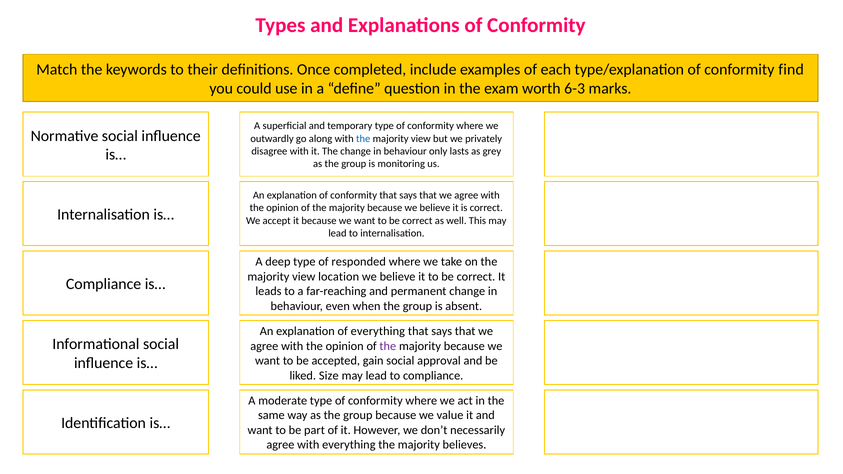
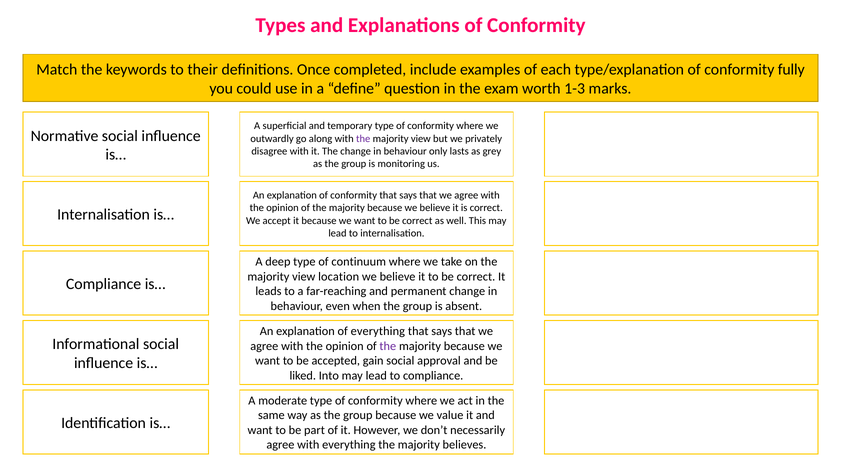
find: find -> fully (791, 70)
6-3: 6-3 -> 1-3 (575, 88)
the colour: blue -> purple (363, 139)
responded: responded -> continuum (359, 262)
Size: Size -> Into (329, 376)
